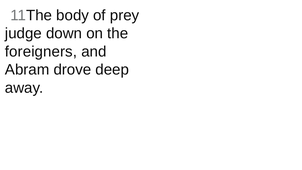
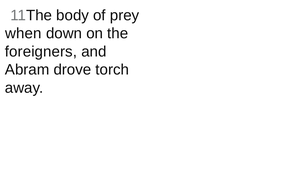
judge: judge -> when (23, 33)
deep: deep -> torch (112, 70)
